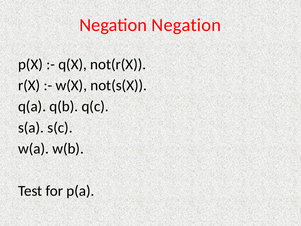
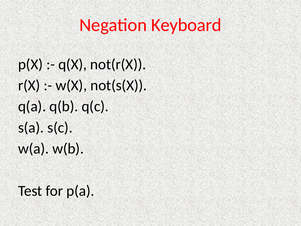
Negation Negation: Negation -> Keyboard (186, 25)
